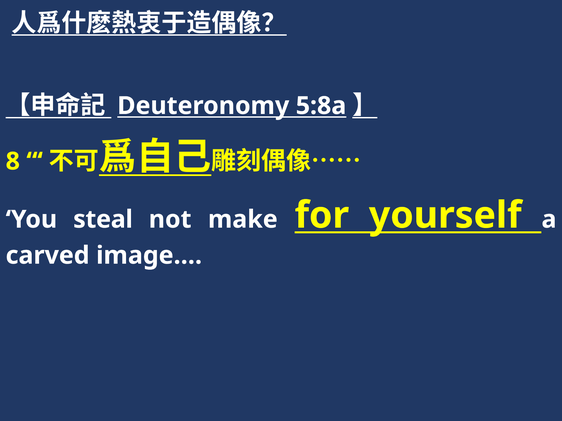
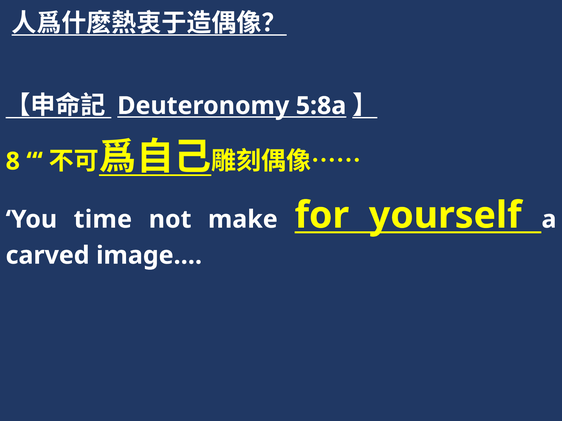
steal: steal -> time (103, 220)
